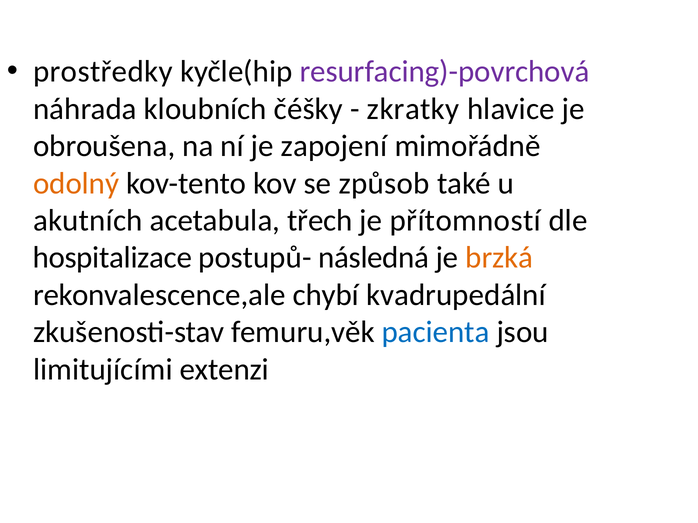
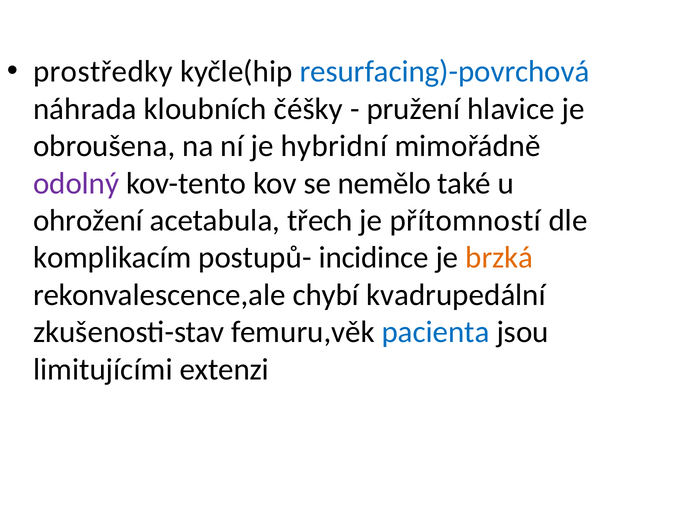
resurfacing)-povrchová colour: purple -> blue (445, 72)
zkratky: zkratky -> pružení (413, 109)
zapojení: zapojení -> hybridní (334, 146)
odolný colour: orange -> purple (76, 183)
způsob: způsob -> nemělo (384, 183)
akutních: akutních -> ohrožení (88, 221)
hospitalizace: hospitalizace -> komplikacím (112, 258)
následná: následná -> incidince (374, 258)
